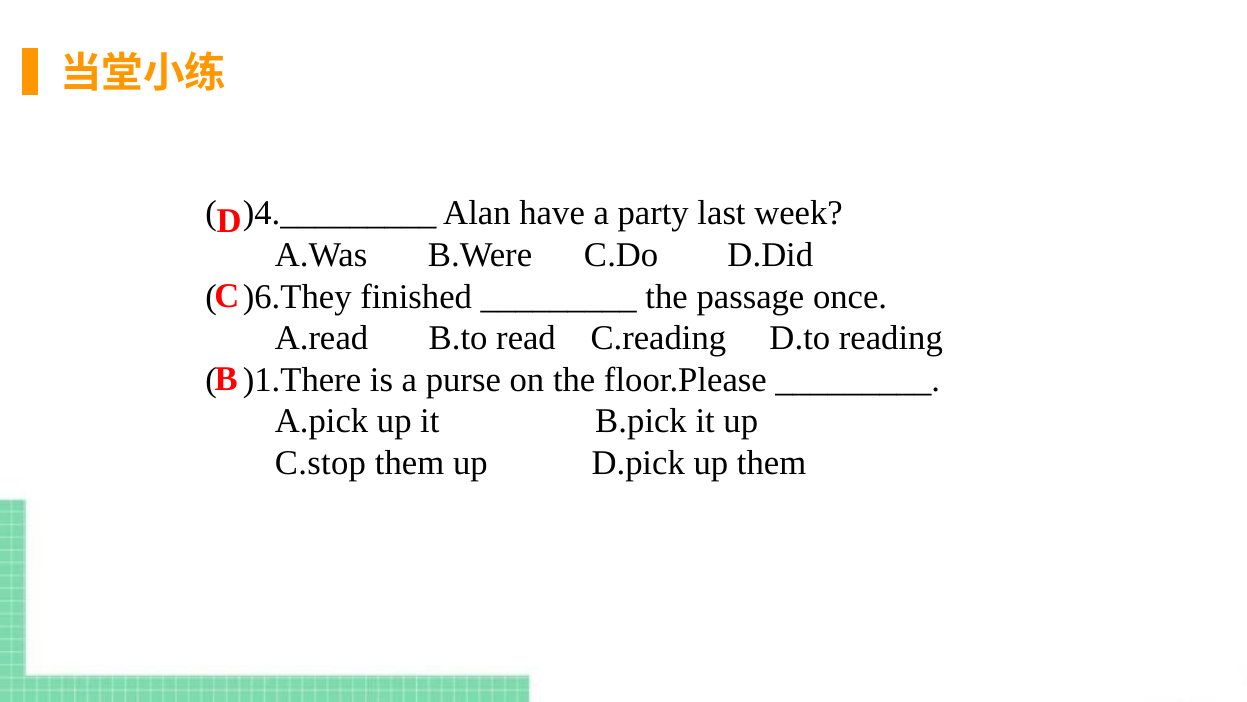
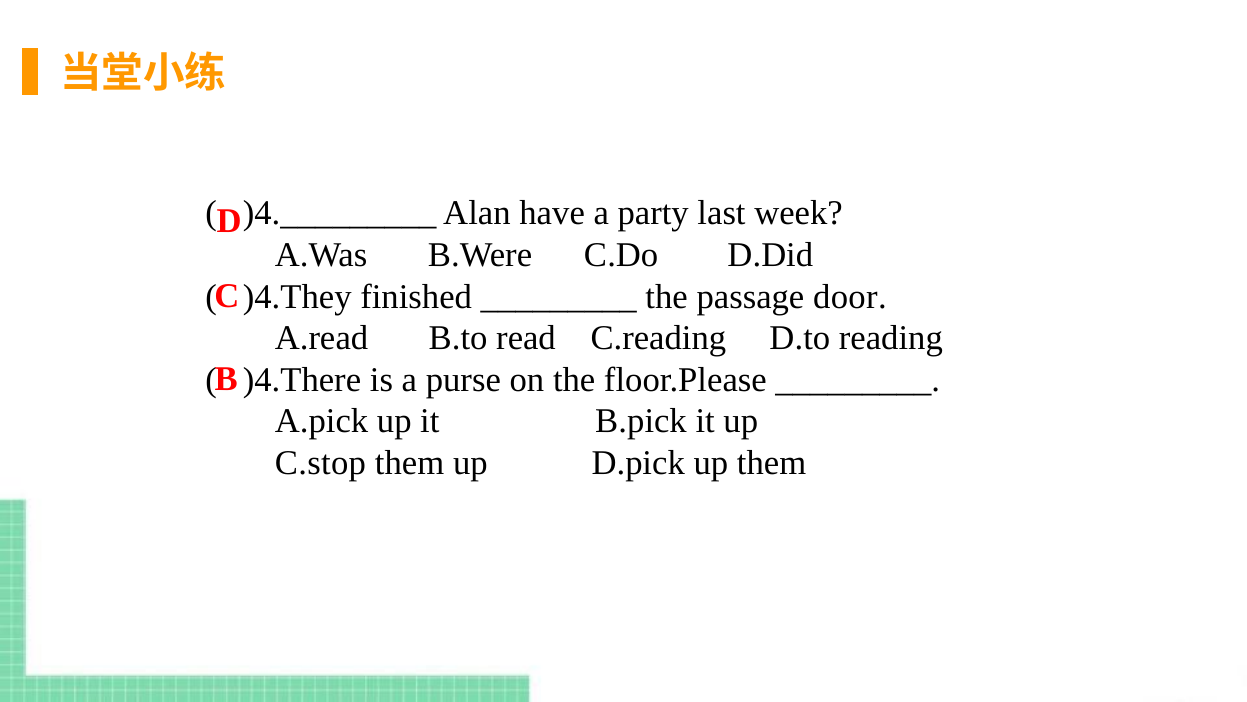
)6.They: )6.They -> )4.They (297, 296)
once: once -> door (850, 296)
)1.There: )1.There -> )4.There (302, 380)
